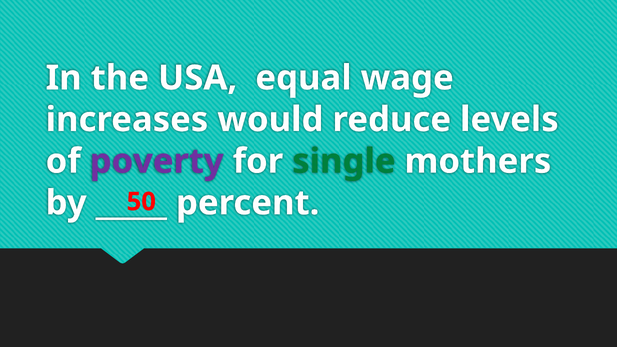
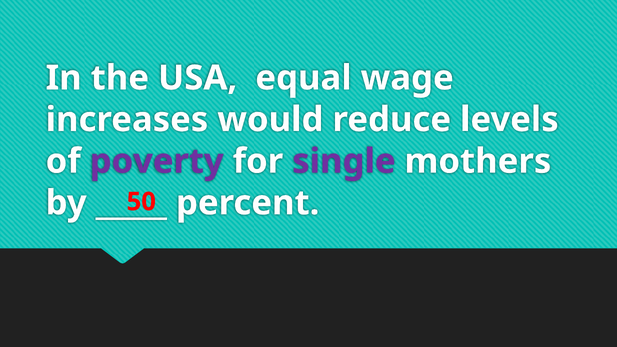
single colour: green -> purple (344, 161)
